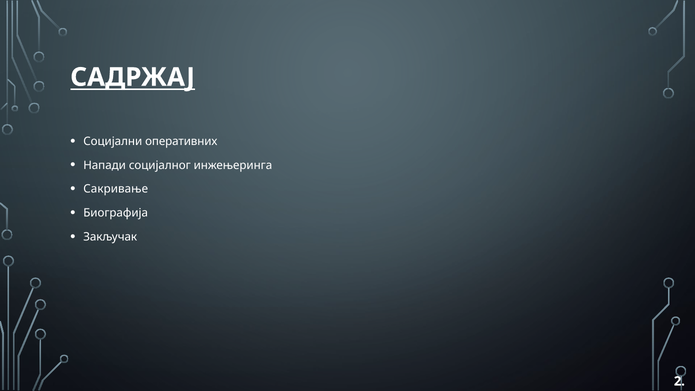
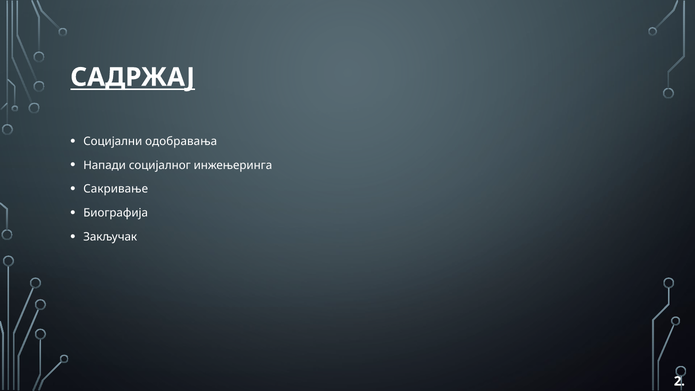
оперативних: оперативних -> одобравања (181, 141)
